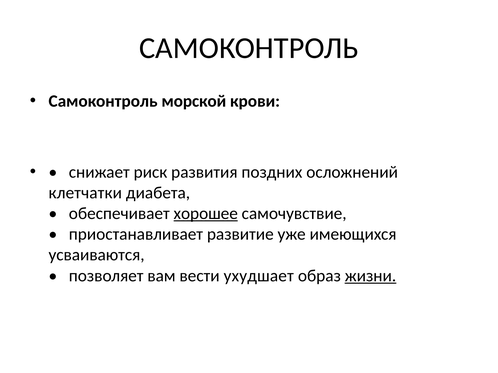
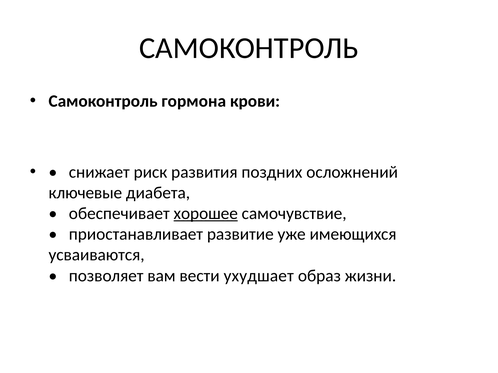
морской: морской -> гормона (194, 101)
клетчатки: клетчатки -> ключевые (85, 193)
жизни underline: present -> none (371, 276)
